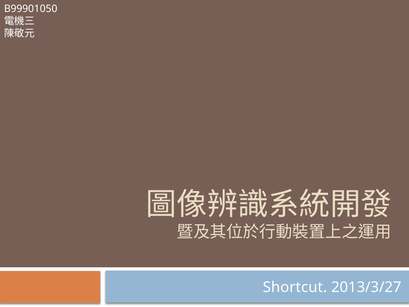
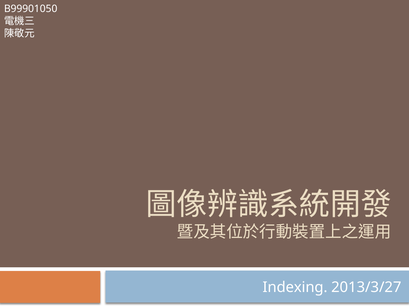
Shortcut: Shortcut -> Indexing (295, 287)
